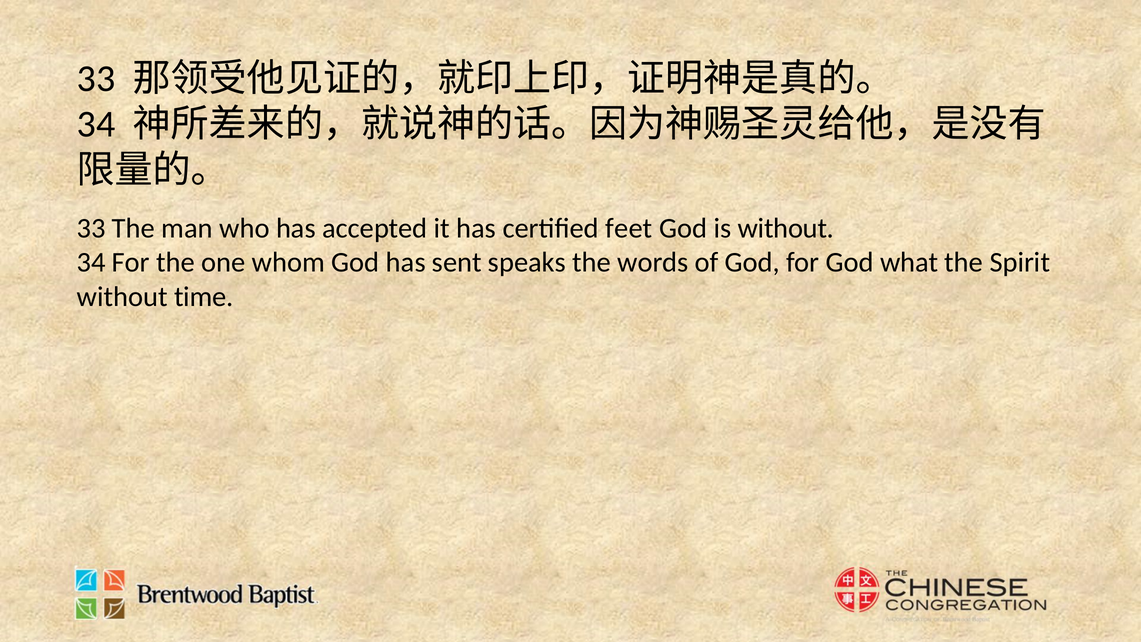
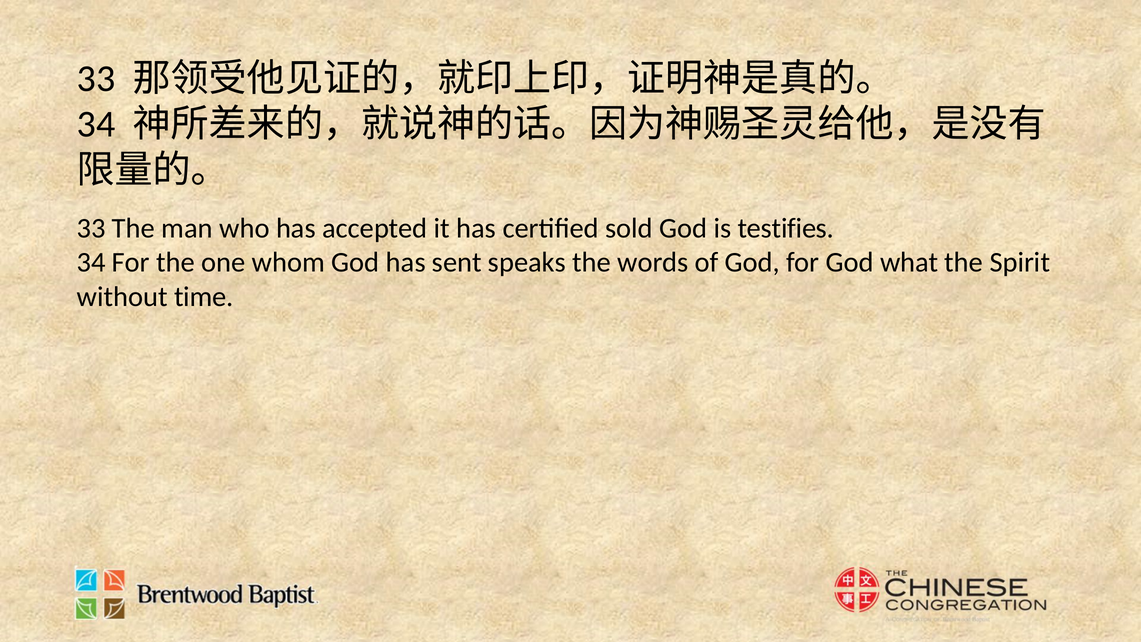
feet: feet -> sold (629, 228)
is without: without -> testifies (786, 228)
